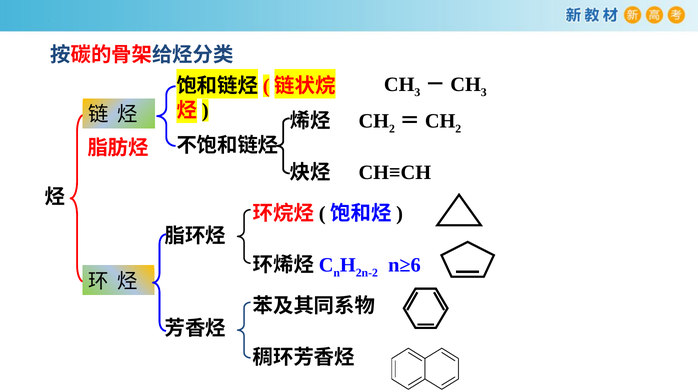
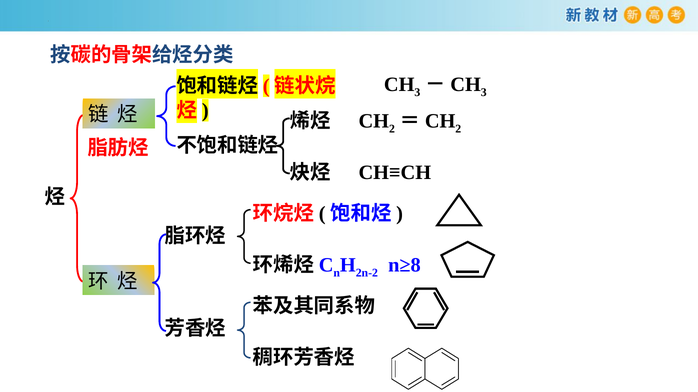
n≥6: n≥6 -> n≥8 (404, 265)
